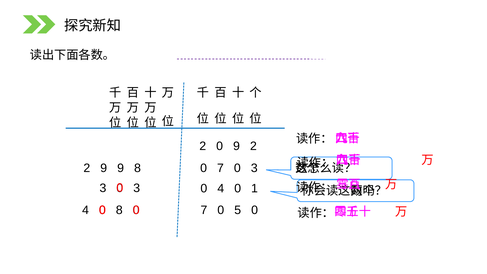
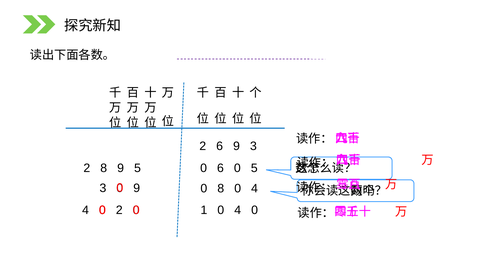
2 0: 0 -> 6 (220, 146)
9 2: 2 -> 3 (253, 146)
2 9: 9 -> 8 (104, 168)
9 8: 8 -> 5 (138, 168)
7: 7 -> 6 (220, 168)
3: 3 -> 5 (254, 168)
3: 3 -> 9 (137, 188)
0 4: 4 -> 8 (221, 188)
1: 1 -> 4 (255, 188)
8: 8 -> 2 (119, 210)
7: 7 -> 1 (204, 210)
5: 5 -> 4 (238, 210)
